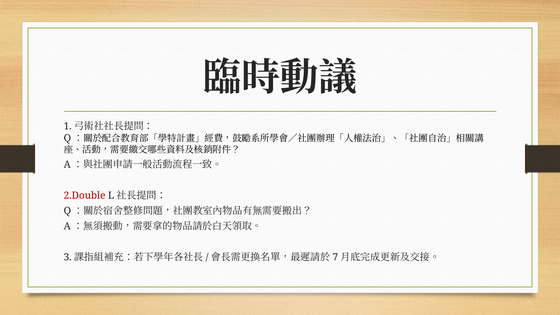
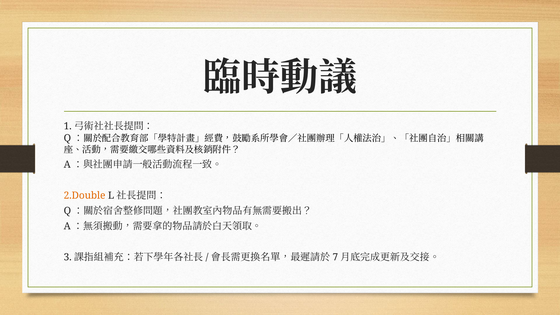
2.Double colour: red -> orange (85, 196)
